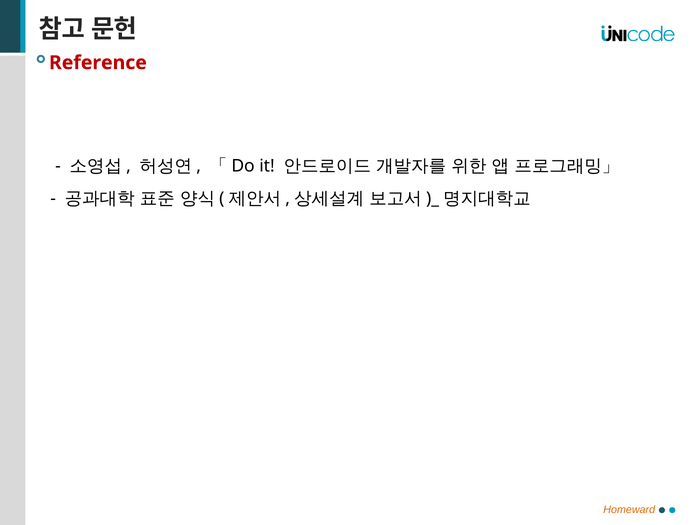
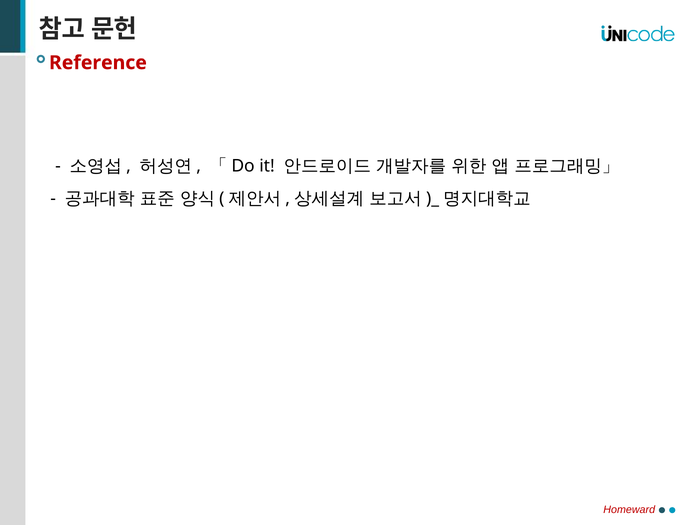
Homeward colour: orange -> red (629, 509)
